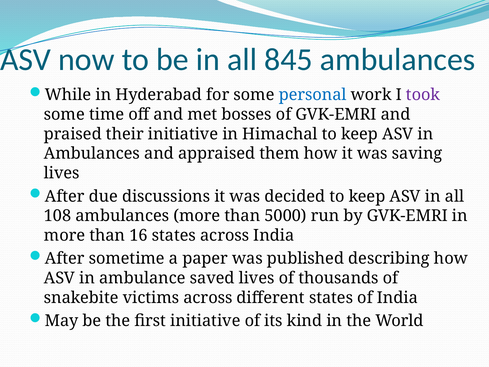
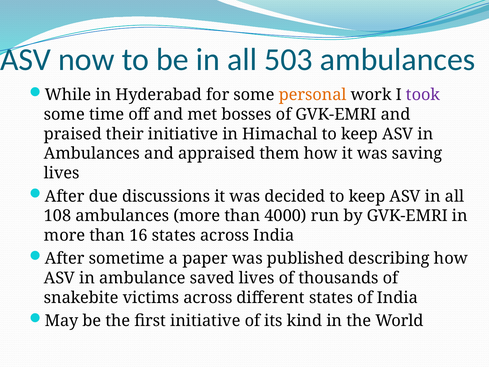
845: 845 -> 503 (288, 60)
personal colour: blue -> orange (313, 95)
5000: 5000 -> 4000 (286, 216)
